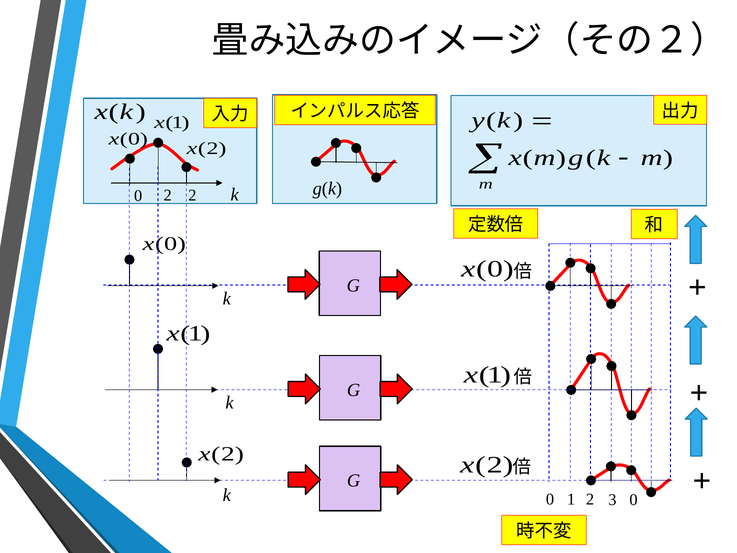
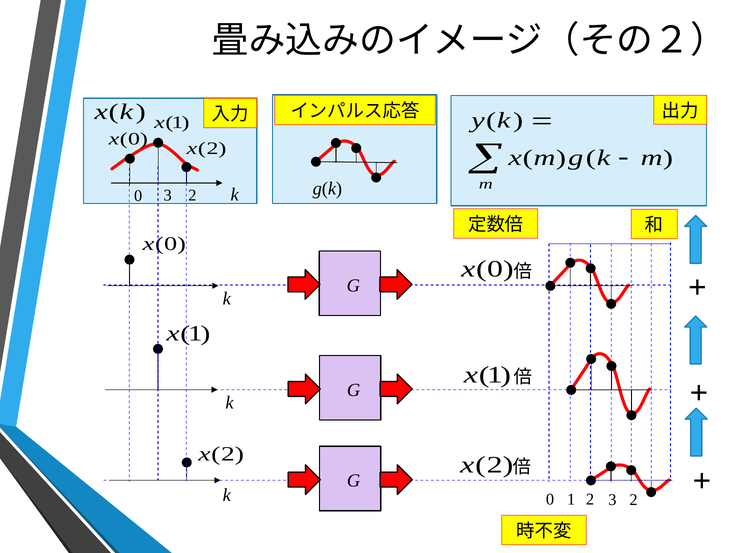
0 2: 2 -> 3 (168, 195)
2 3 0: 0 -> 2 (634, 499)
